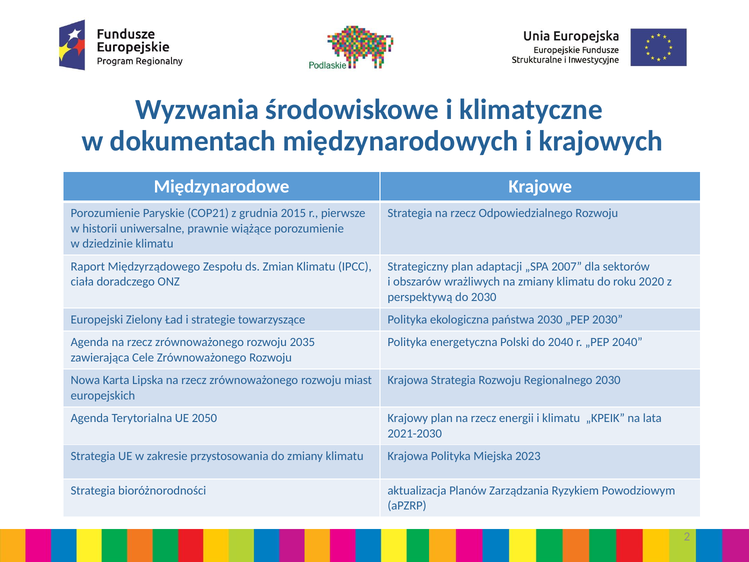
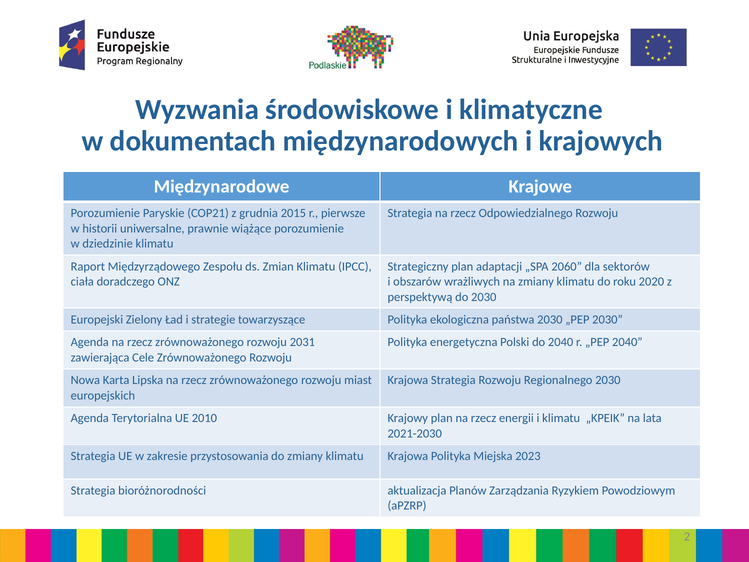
2007: 2007 -> 2060 (567, 266)
2035: 2035 -> 2031 (302, 342)
2050: 2050 -> 2010 (204, 418)
